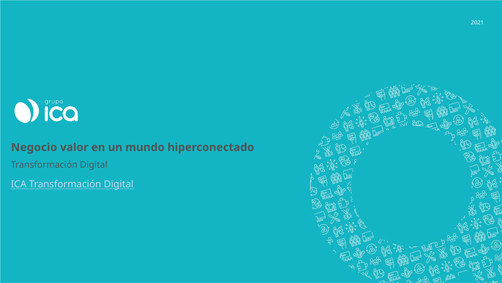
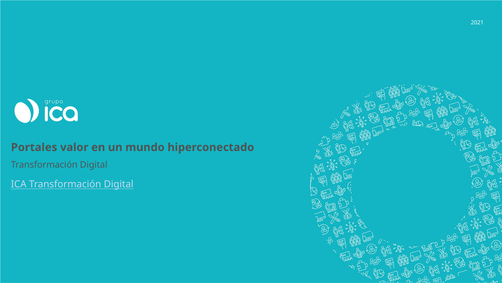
Negocio: Negocio -> Portales (34, 147)
